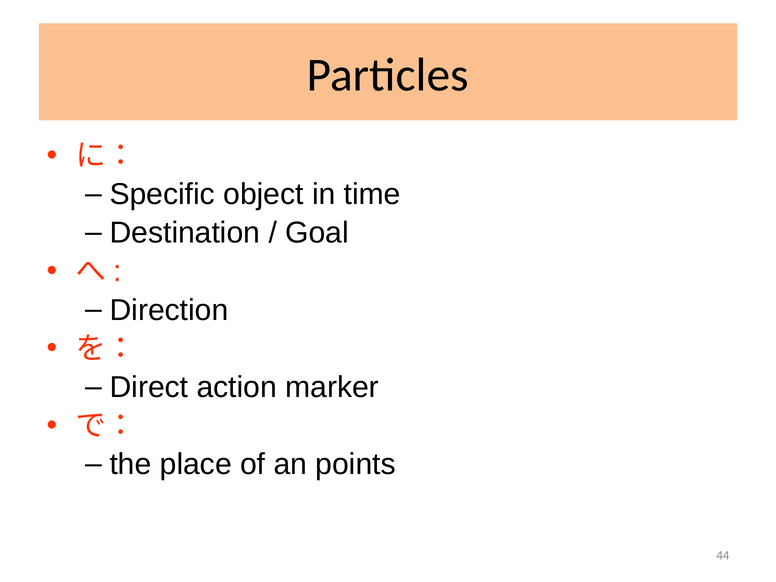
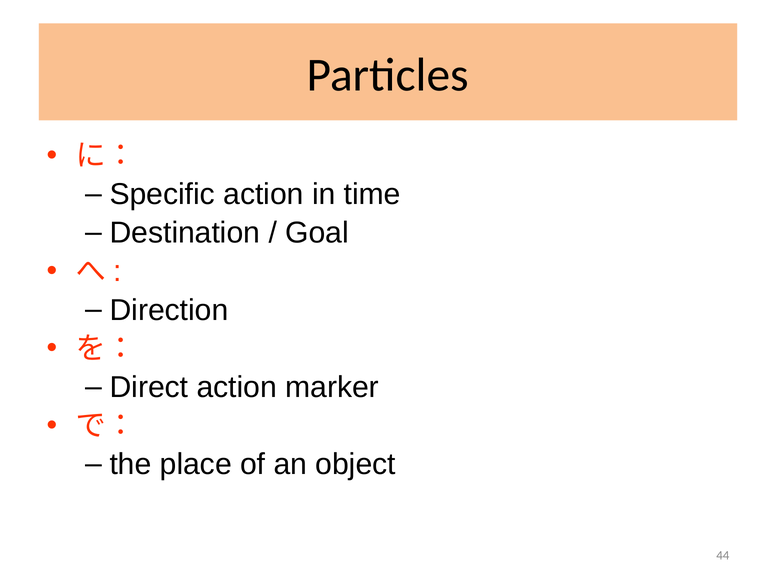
Specific object: object -> action (263, 194)
points: points -> object (356, 464)
